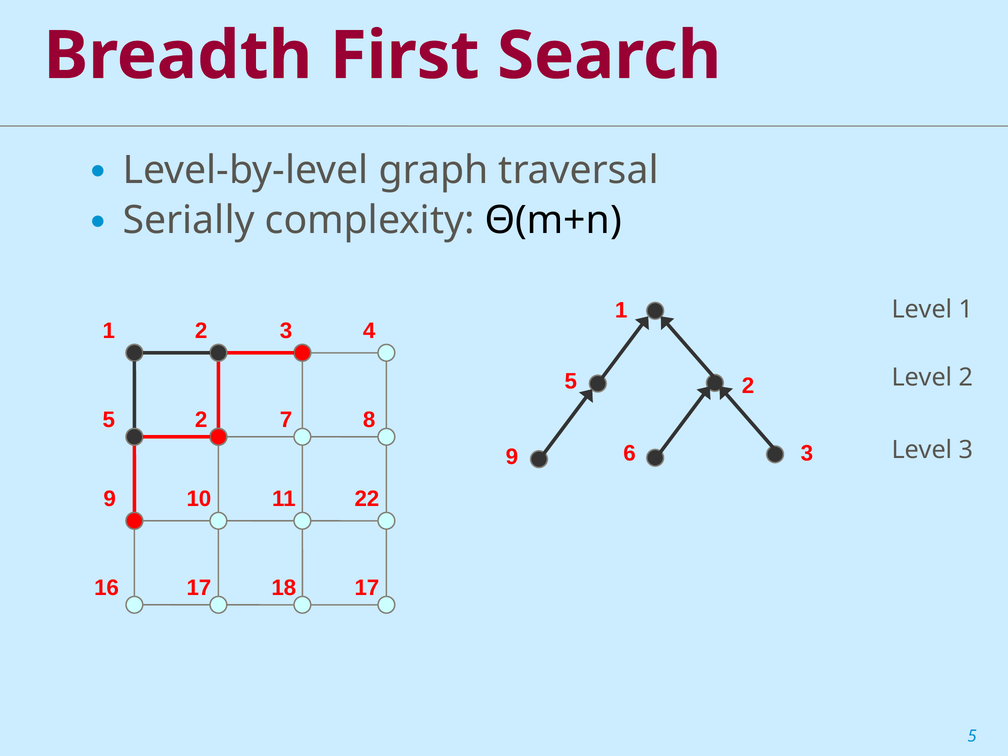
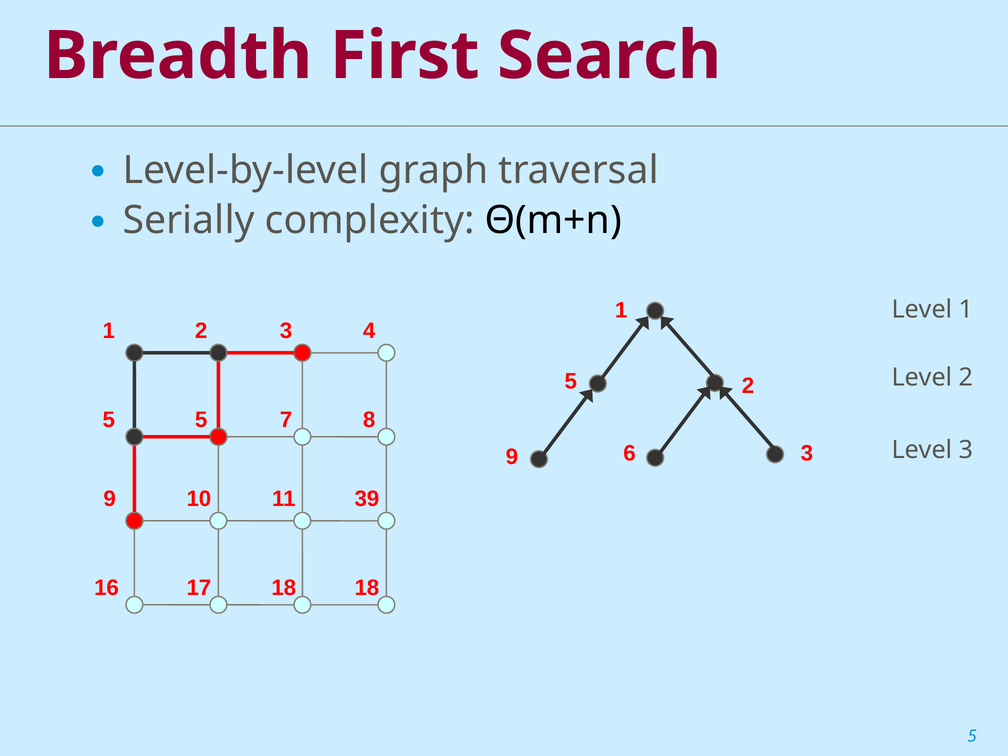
5 2: 2 -> 5 (201, 420)
22: 22 -> 39 (367, 499)
18 17: 17 -> 18 (367, 588)
